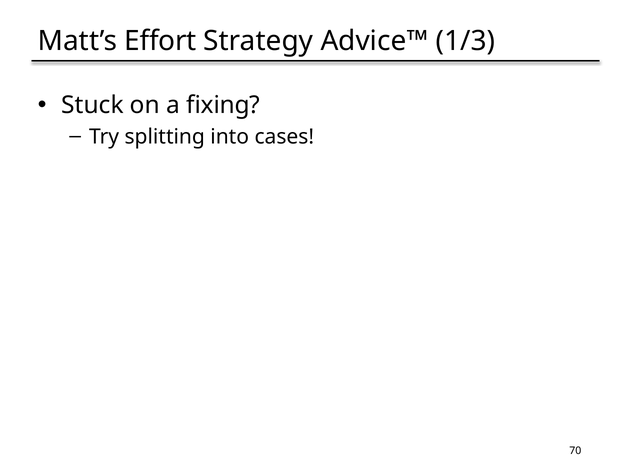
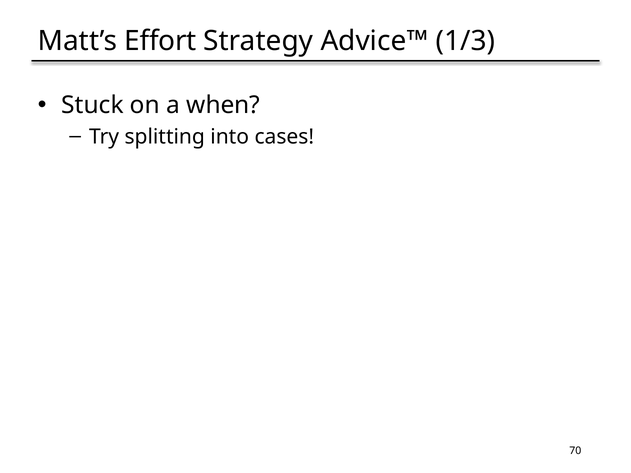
fixing: fixing -> when (223, 105)
